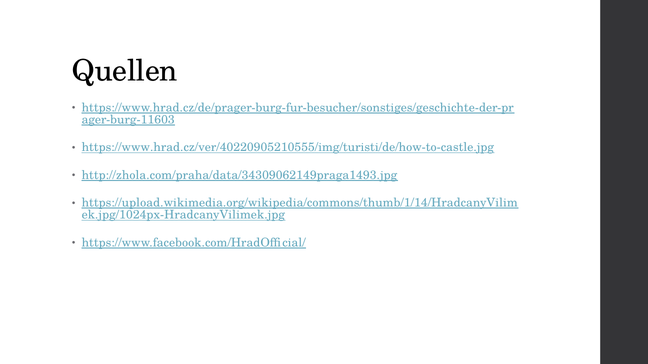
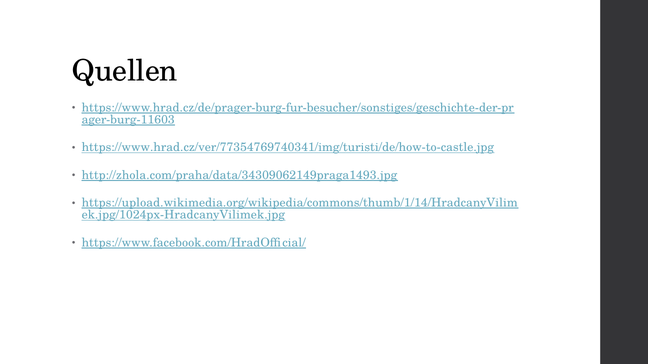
https://www.hrad.cz/ver/40220905210555/img/turisti/de/how-to-castle.jpg: https://www.hrad.cz/ver/40220905210555/img/turisti/de/how-to-castle.jpg -> https://www.hrad.cz/ver/77354769740341/img/turisti/de/how-to-castle.jpg (288, 148)
